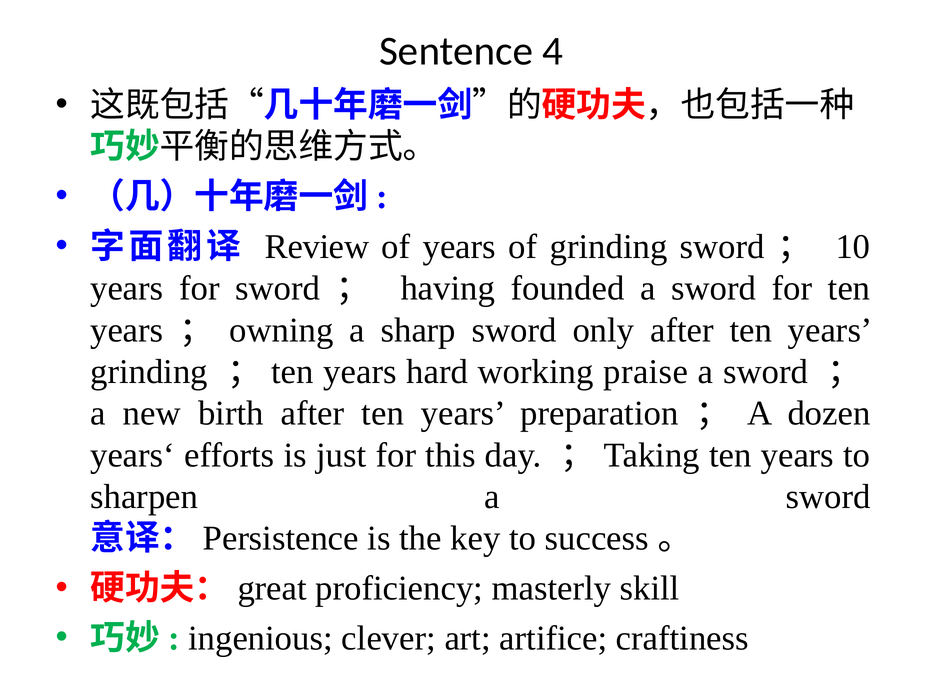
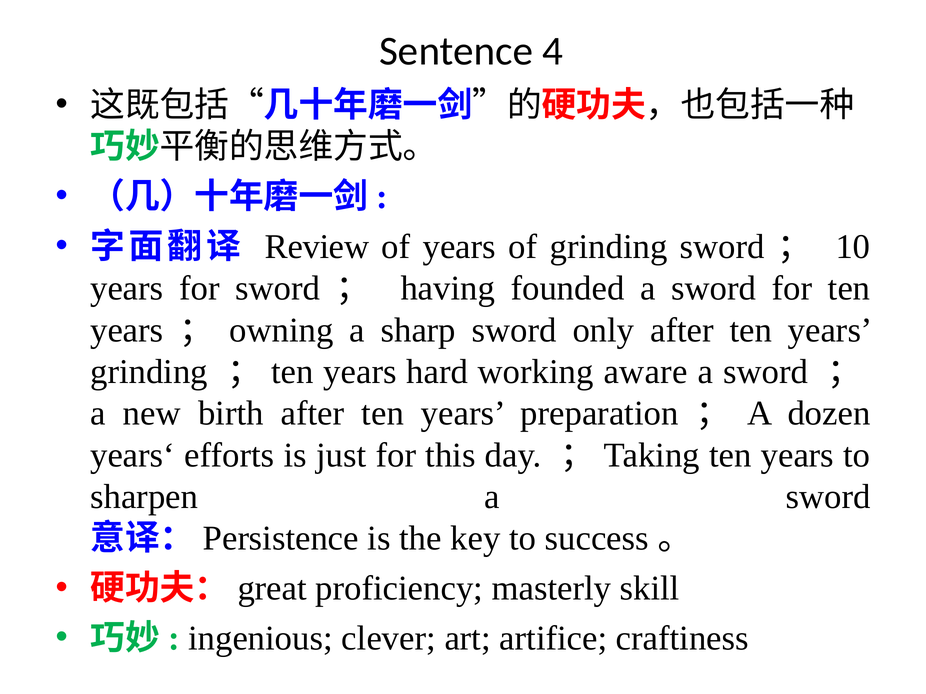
praise: praise -> aware (646, 372)
